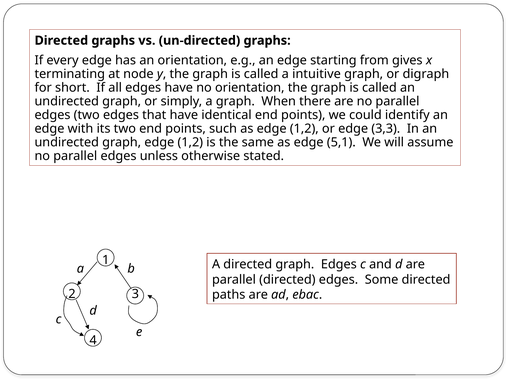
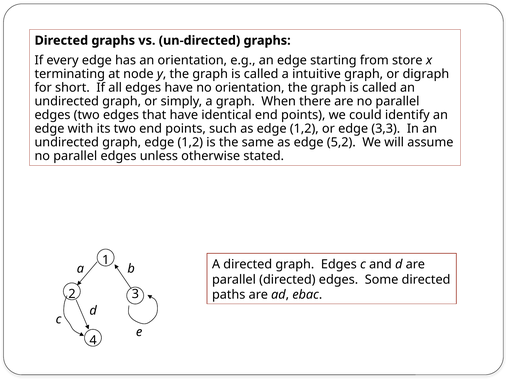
gives: gives -> store (407, 60)
5,1: 5,1 -> 5,2 (341, 143)
